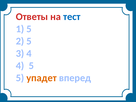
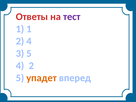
тест colour: blue -> purple (72, 17)
1 5: 5 -> 1 (29, 29)
2 5: 5 -> 4 (29, 41)
3 4: 4 -> 5 (29, 53)
4 5: 5 -> 2 (31, 66)
